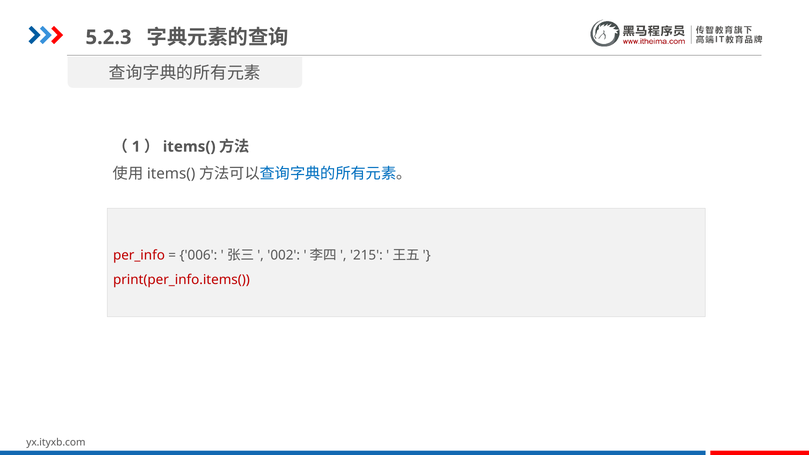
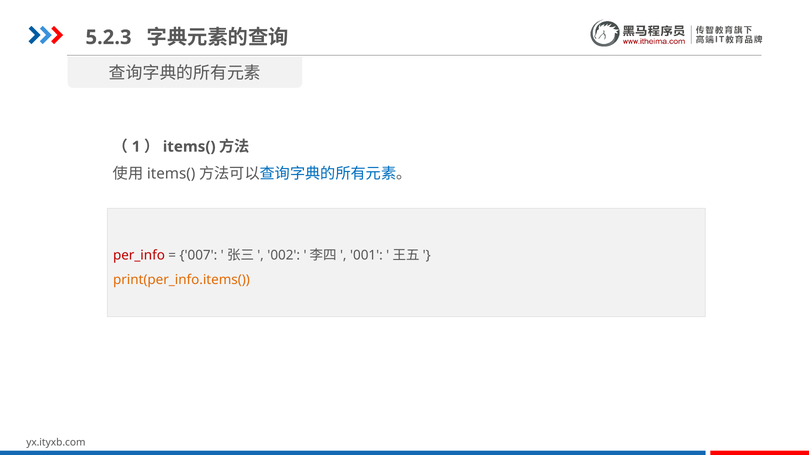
006: 006 -> 007 (198, 256)
215: 215 -> 001 (366, 256)
print(per_info.items( colour: red -> orange (181, 280)
